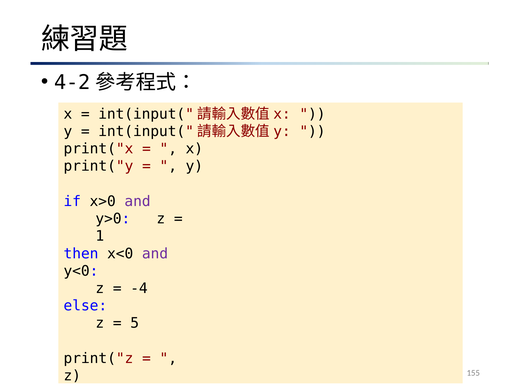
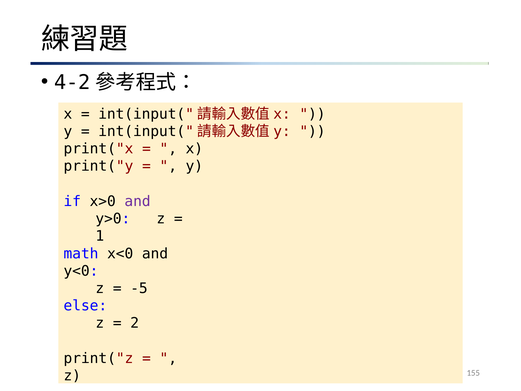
then: then -> math (81, 253)
and colour: purple -> black (155, 253)
-4: -4 -> -5 (139, 288)
5: 5 -> 2 (135, 323)
